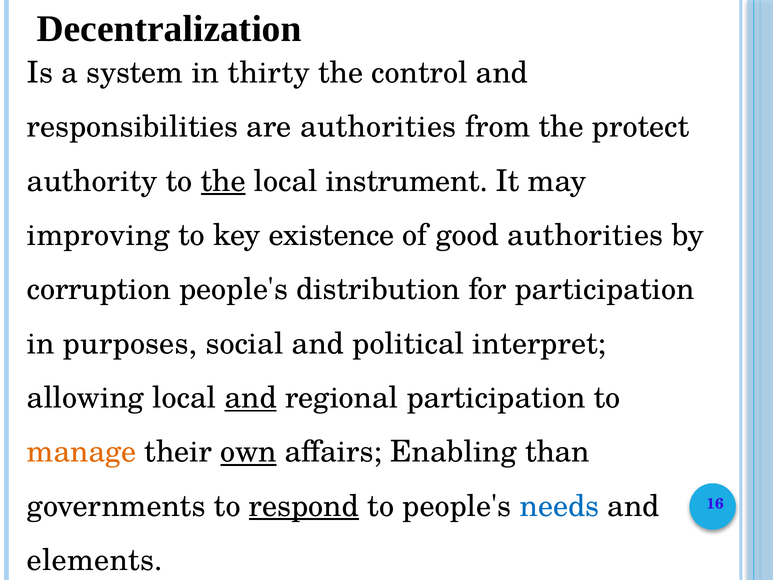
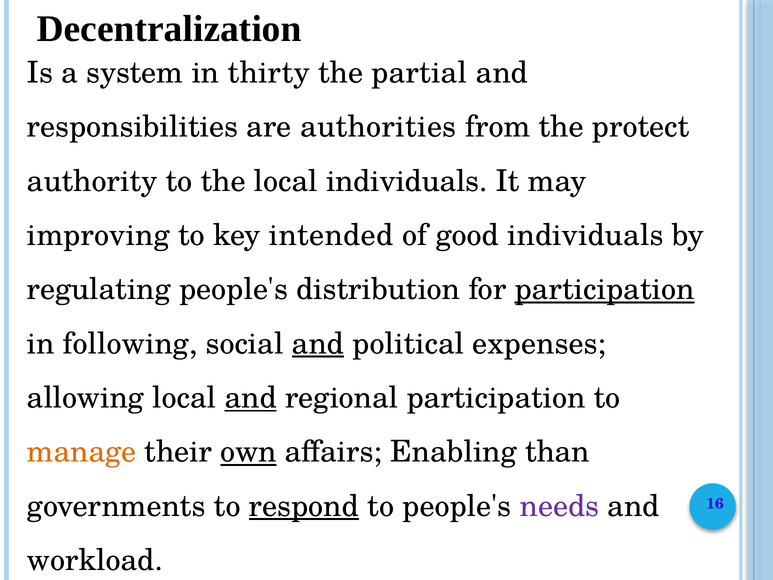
control: control -> partial (419, 73)
the underline: present -> none (223, 181)
local instrument: instrument -> individuals (407, 181)
existence: existence -> intended (331, 235)
good authorities: authorities -> individuals (585, 235)
corruption: corruption -> regulating (99, 289)
participation underline: none -> present (605, 289)
purposes: purposes -> following (130, 344)
and underline: none -> present (318, 344)
interpret: interpret -> expenses (539, 344)
needs colour: blue -> purple (559, 506)
elements: elements -> workload (95, 560)
